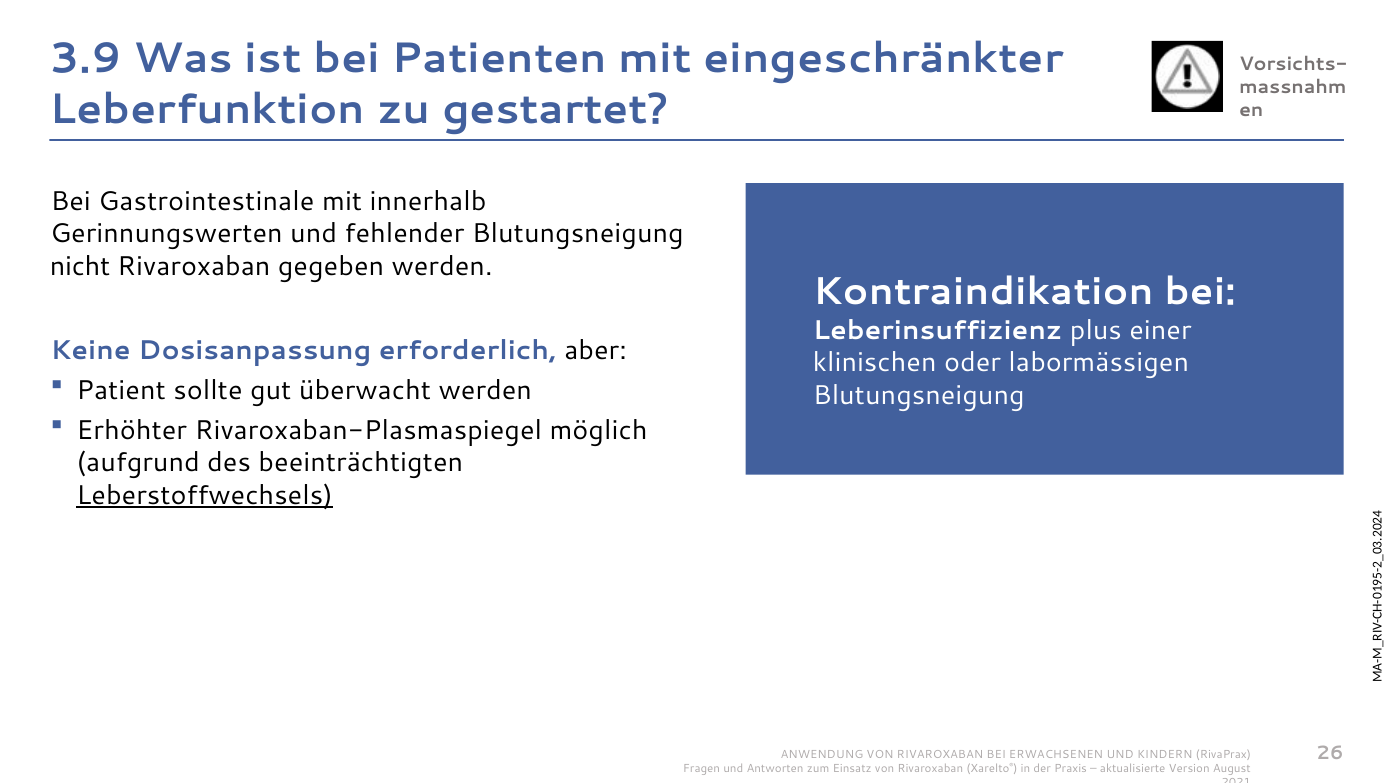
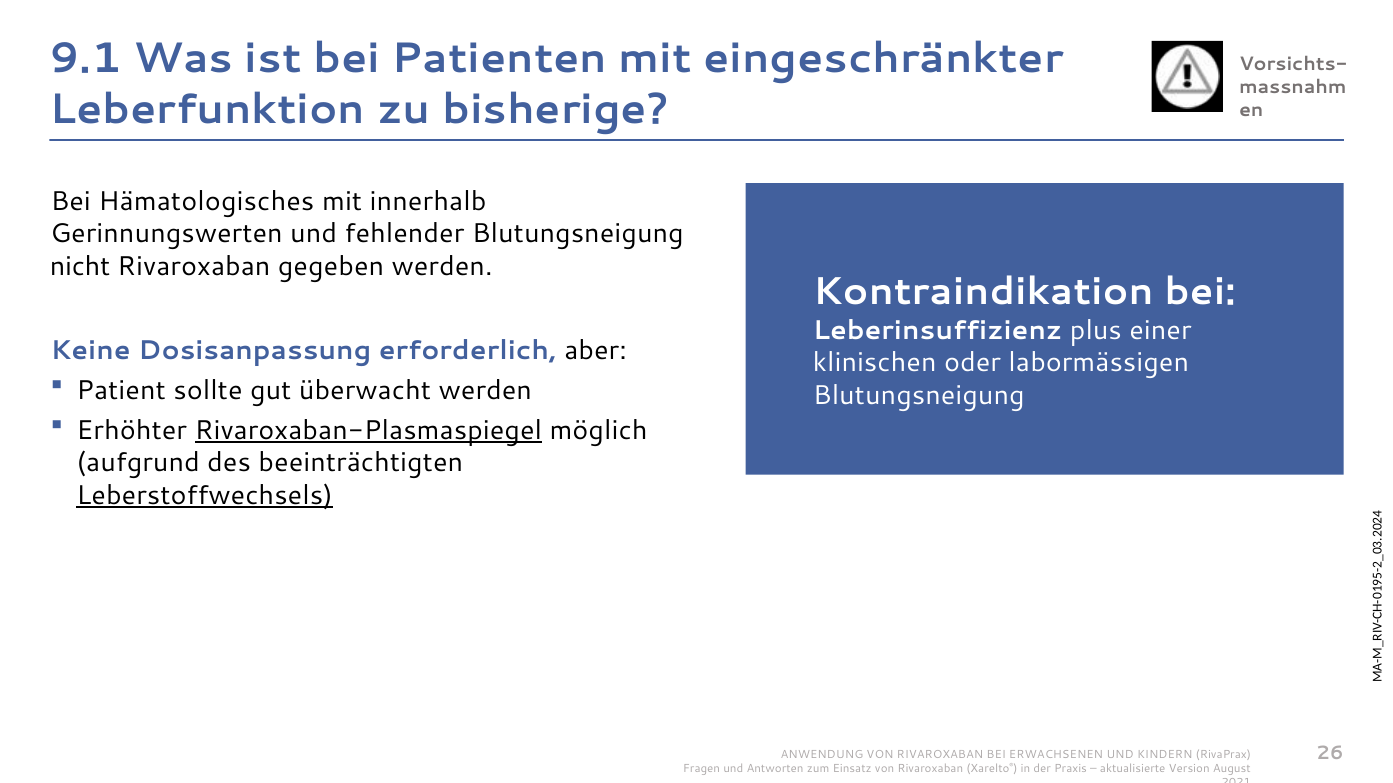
3.9: 3.9 -> 9.1 (86, 58)
gestartet: gestartet -> bisherige (556, 109)
Gastrointestinale: Gastrointestinale -> Hämatologisches (206, 201)
Rivaroxaban-Plasmaspiegel underline: none -> present (368, 430)
